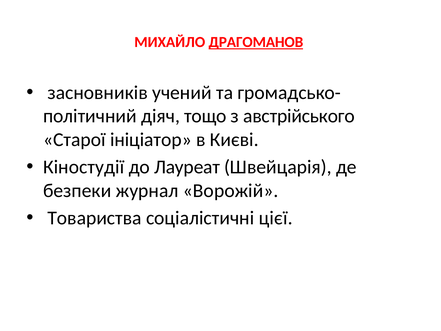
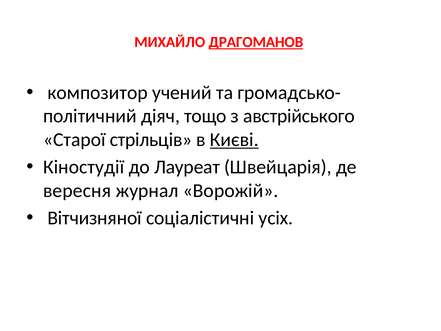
засновників: засновників -> композитор (98, 93)
ініціатор: ініціатор -> стрільців (151, 140)
Києві underline: none -> present (234, 140)
безпеки: безпеки -> вересня (77, 191)
Товариства: Товариства -> Вітчизняної (95, 218)
цієї: цієї -> усіх (276, 218)
